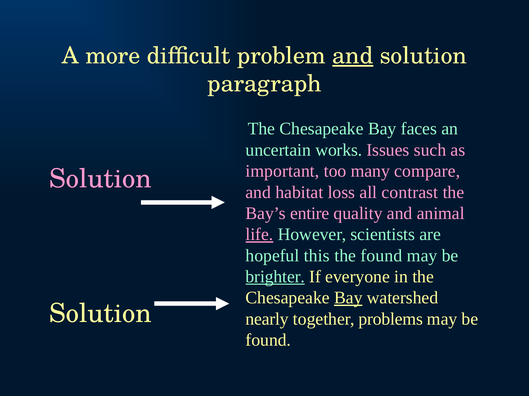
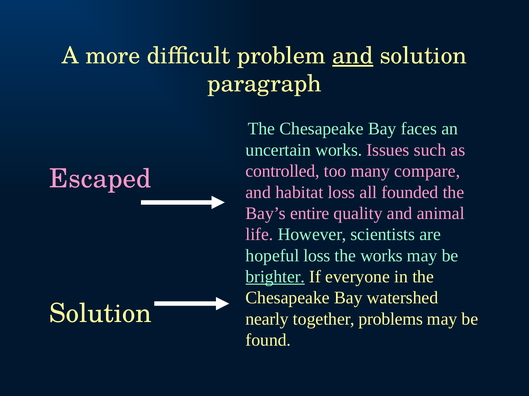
important: important -> controlled (283, 171)
Solution: Solution -> Escaped (100, 179)
contrast: contrast -> founded (410, 193)
life underline: present -> none (259, 235)
hopeful this: this -> loss (317, 256)
the found: found -> works (382, 256)
Bay underline: present -> none (348, 298)
